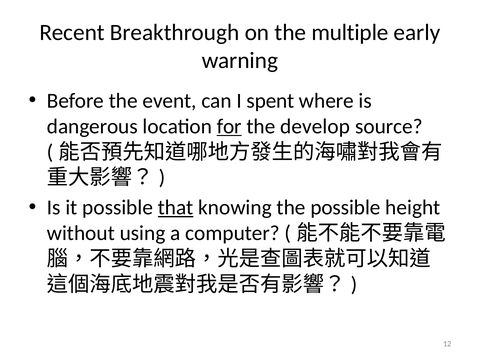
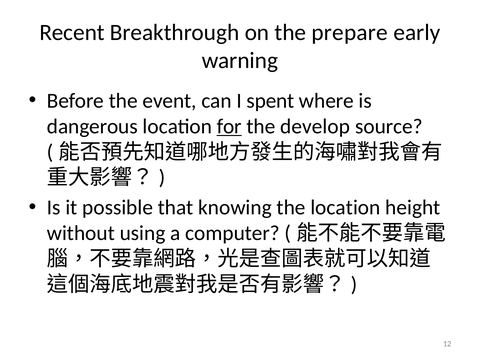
multiple: multiple -> prepare (350, 32)
that underline: present -> none (176, 207)
the possible: possible -> location (345, 207)
